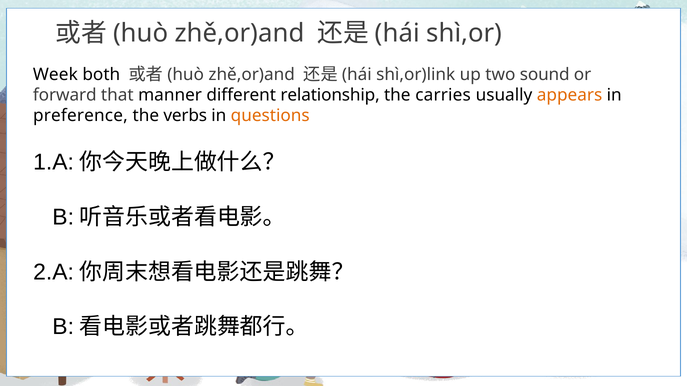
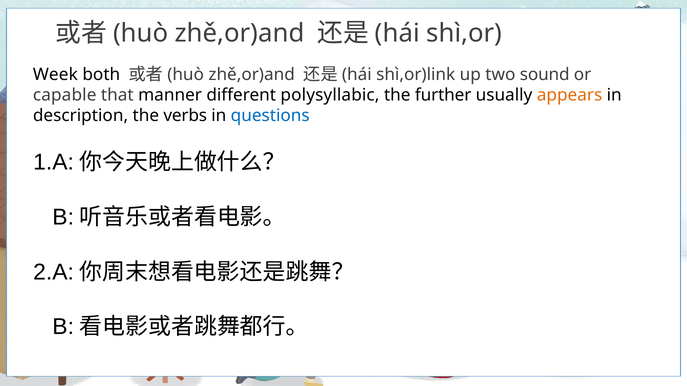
forward: forward -> capable (65, 95)
relationship: relationship -> polysyllabic (330, 95)
carries: carries -> further (443, 95)
preference: preference -> description (81, 116)
questions colour: orange -> blue (270, 116)
